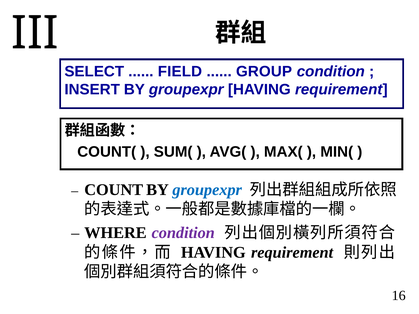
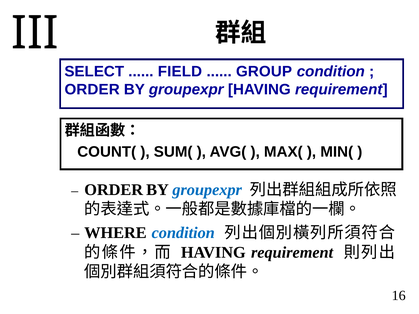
INSERT: INSERT -> ORDER (92, 90)
COUNT: COUNT -> ORDER (114, 190)
condition colour: purple -> blue (183, 233)
